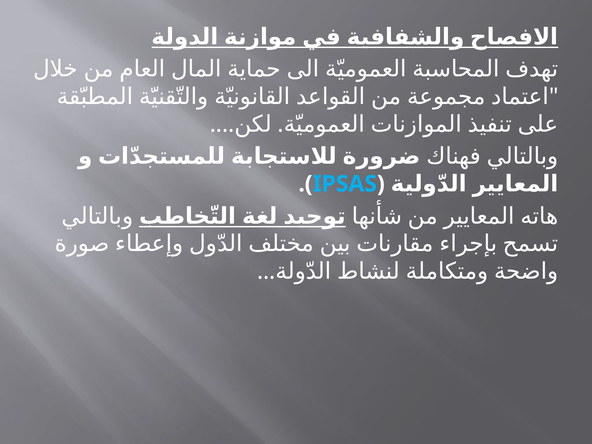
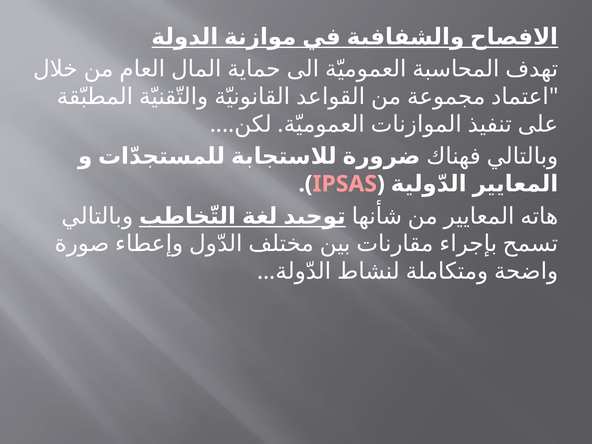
IPSAS colour: light blue -> pink (345, 184)
